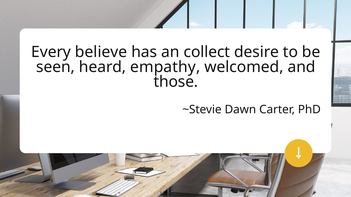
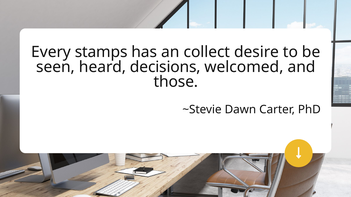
believe: believe -> stamps (101, 52)
empathy: empathy -> decisions (165, 67)
